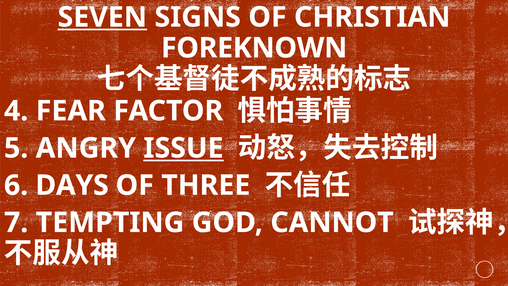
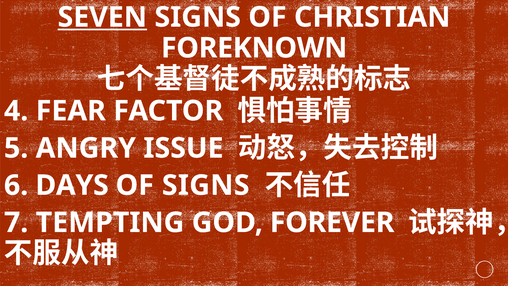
ISSUE underline: present -> none (183, 148)
OF THREE: THREE -> SIGNS (206, 185)
CANNOT: CANNOT -> FOREVER (332, 222)
